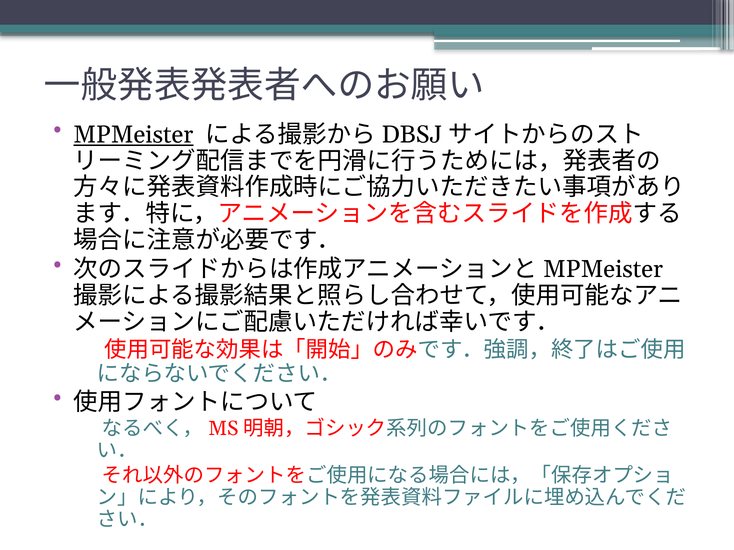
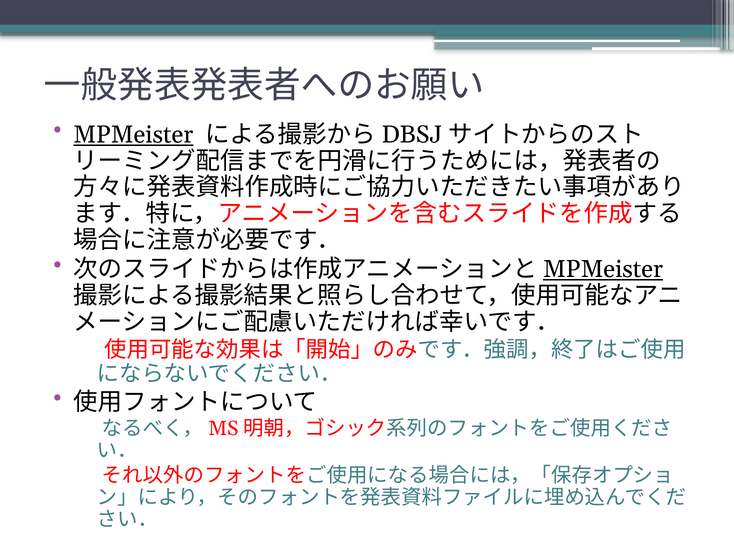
MPMeister underline: none -> present (603, 270)
